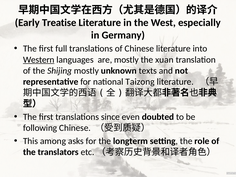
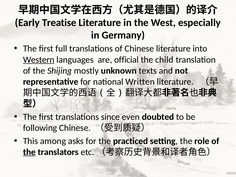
are mostly: mostly -> official (126, 60)
xuan: xuan -> child (164, 60)
Taizong: Taizong -> Written (140, 82)
longterm: longterm -> practiced (131, 141)
the underline: none -> present (29, 152)
